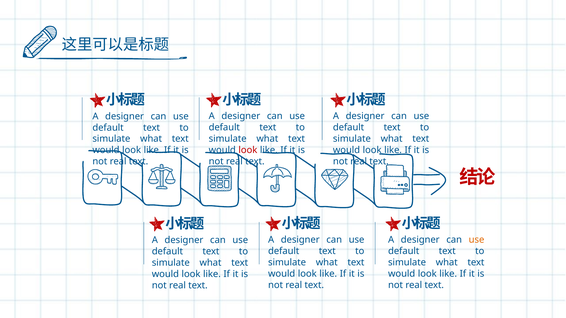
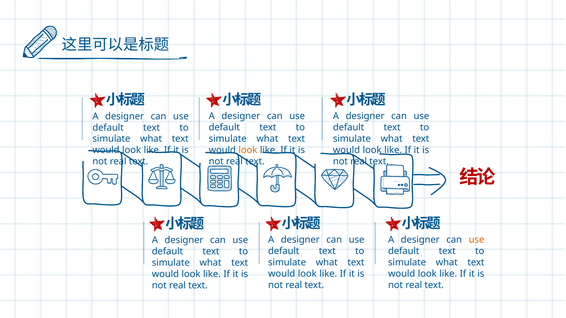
look colour: red -> orange (248, 150)
